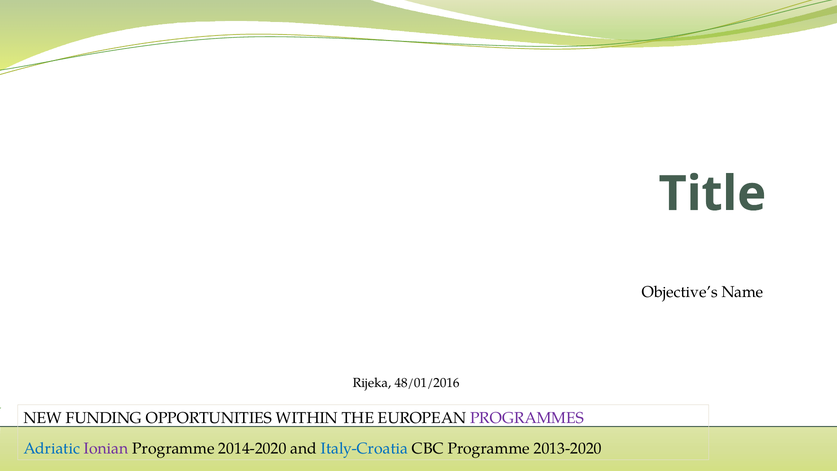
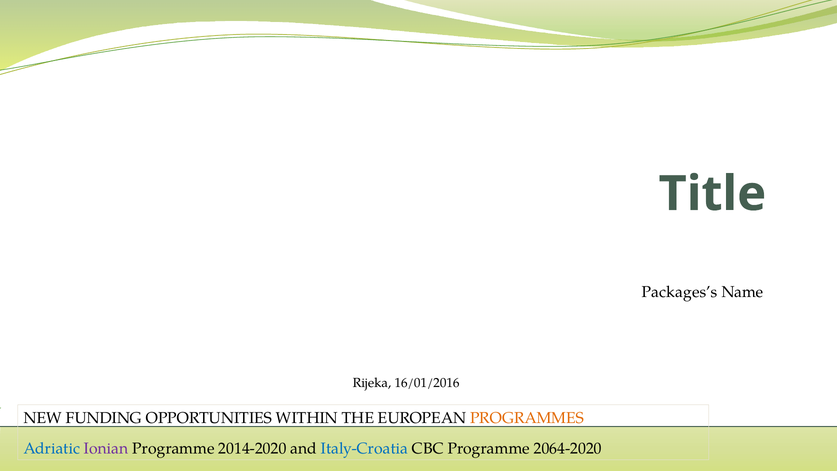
Objective’s: Objective’s -> Packages’s (680, 292)
48/01/2016: 48/01/2016 -> 16/01/2016 (427, 383)
PROGRAMMES colour: purple -> orange (527, 418)
2013-2020: 2013-2020 -> 2064-2020 (568, 448)
